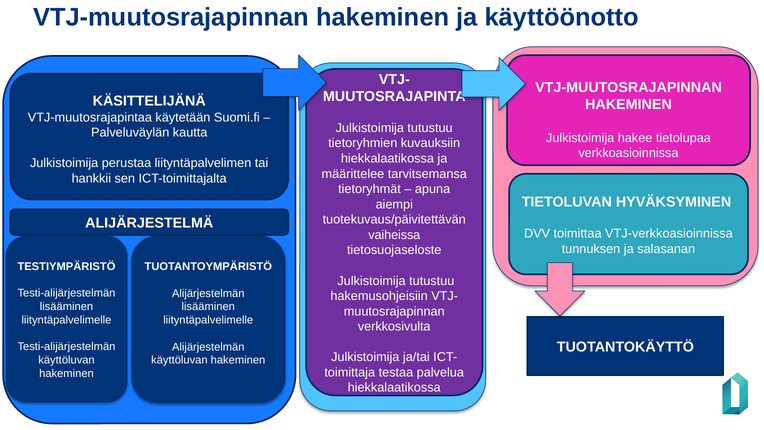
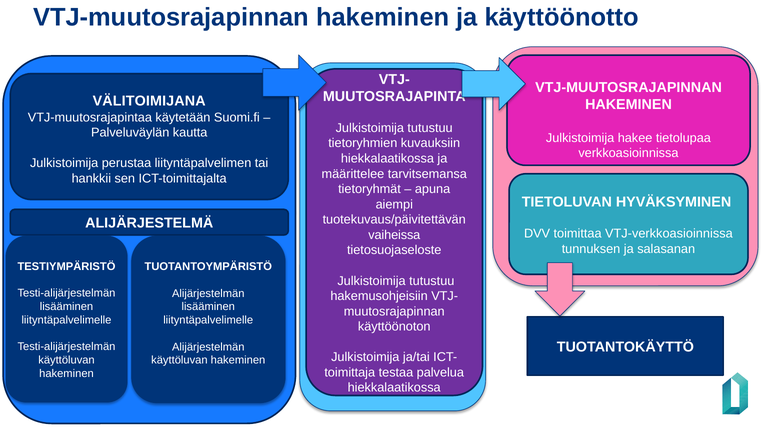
KÄSITTELIJÄNÄ: KÄSITTELIJÄNÄ -> VÄLITOIMIJANA (149, 101)
verkkosivulta: verkkosivulta -> käyttöönoton (394, 326)
